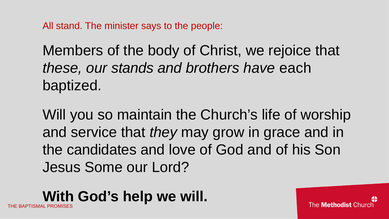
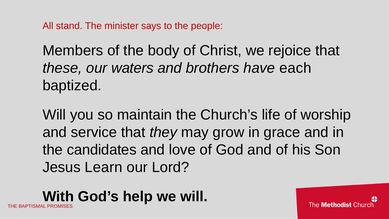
stands: stands -> waters (132, 68)
Some: Some -> Learn (104, 167)
